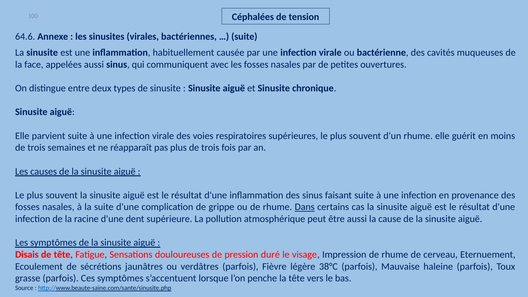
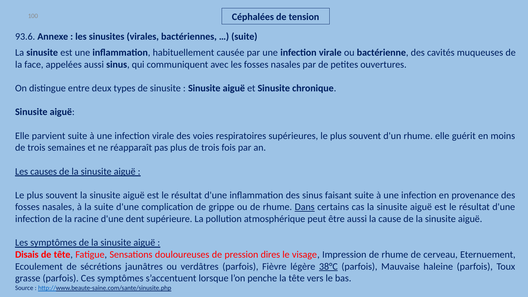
64.6: 64.6 -> 93.6 (25, 37)
duré: duré -> dires (270, 255)
38°C underline: none -> present (328, 266)
